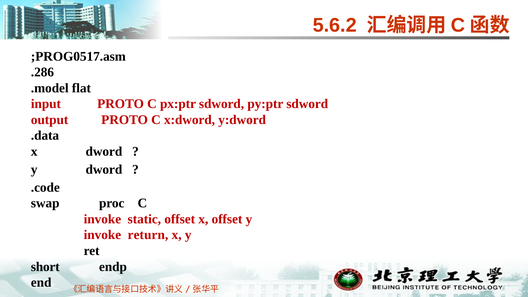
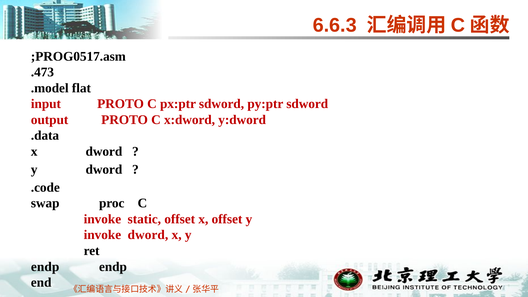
5.6.2: 5.6.2 -> 6.6.3 (335, 25)
.286: .286 -> .473 (42, 72)
invoke return: return -> dword (148, 235)
short: short -> endp (45, 267)
